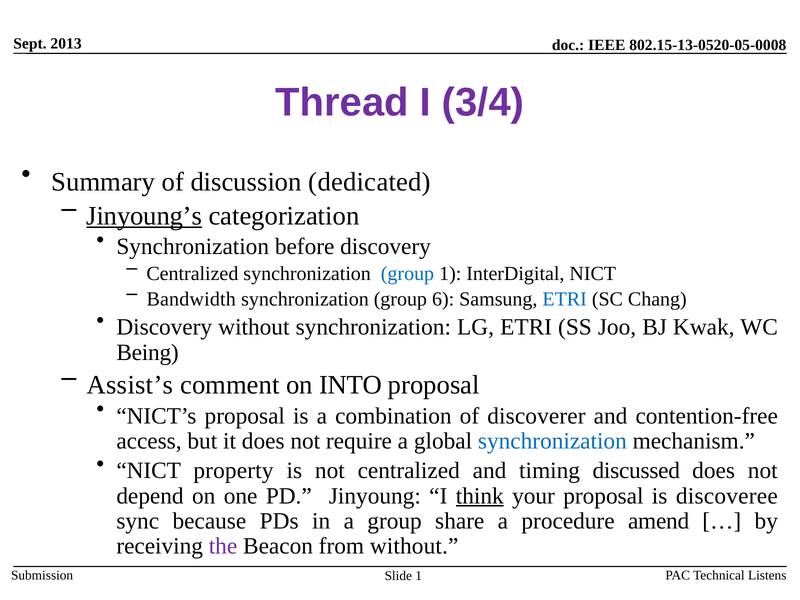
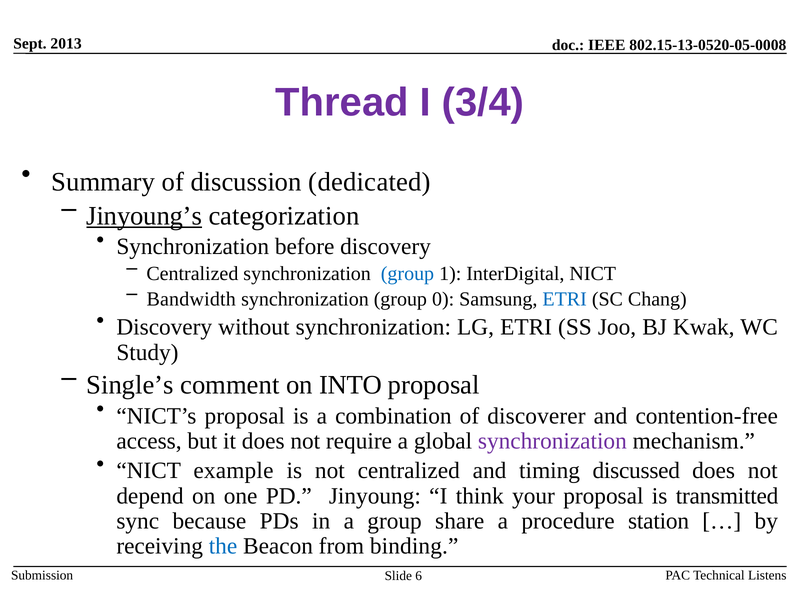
6: 6 -> 0 (443, 299)
Being: Being -> Study (147, 352)
Assist’s: Assist’s -> Single’s (130, 385)
synchronization colour: blue -> purple (552, 441)
property: property -> example (233, 471)
think underline: present -> none (480, 496)
discoveree: discoveree -> transmitted (727, 496)
amend: amend -> station (659, 521)
the colour: purple -> blue (223, 546)
from without: without -> binding (414, 546)
Slide 1: 1 -> 6 (419, 576)
